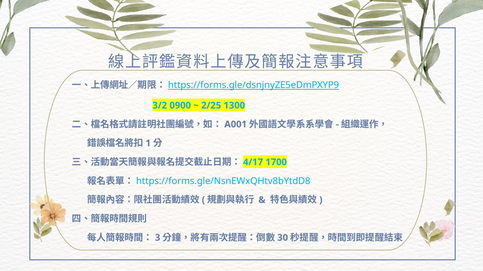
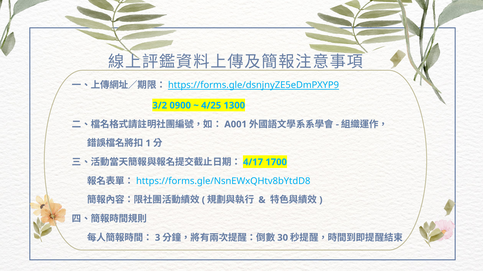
2/25: 2/25 -> 4/25 (211, 106)
